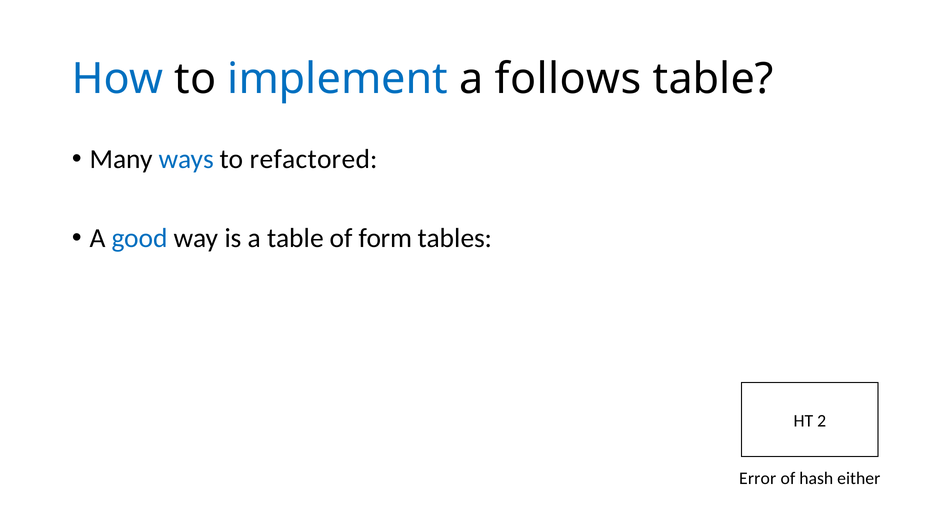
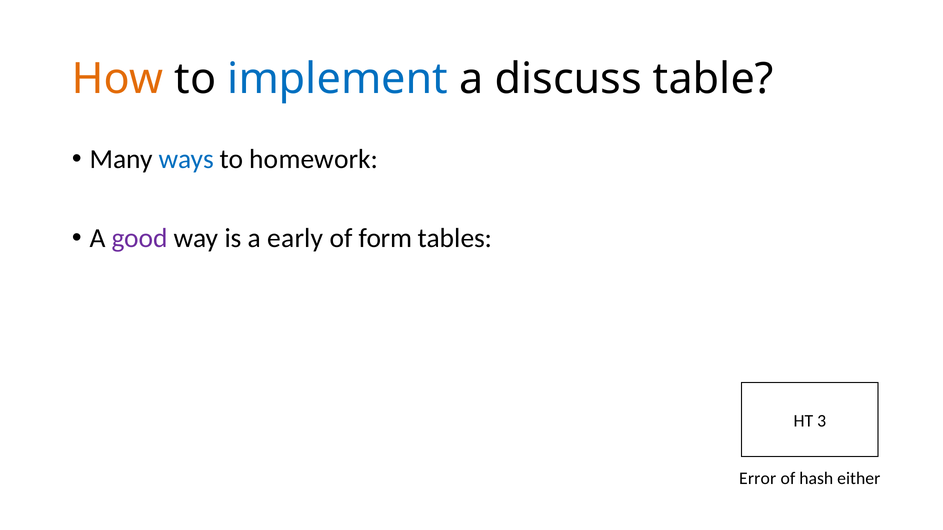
How colour: blue -> orange (118, 79)
follows: follows -> discuss (568, 79)
refactored: refactored -> homework (314, 159)
good colour: blue -> purple (140, 239)
a table: table -> early (295, 239)
2: 2 -> 3 (822, 421)
